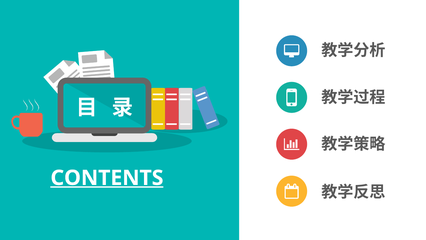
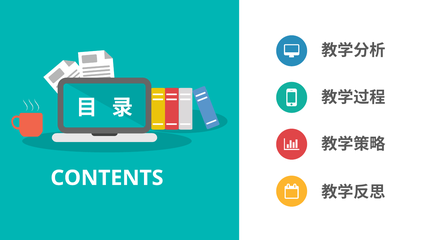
CONTENTS underline: present -> none (107, 178)
